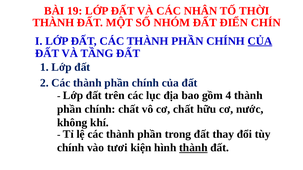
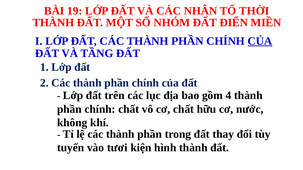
CHÍN: CHÍN -> MIỀN (266, 23)
chính: chính -> tuyến (71, 148)
thành underline: present -> none (193, 148)
